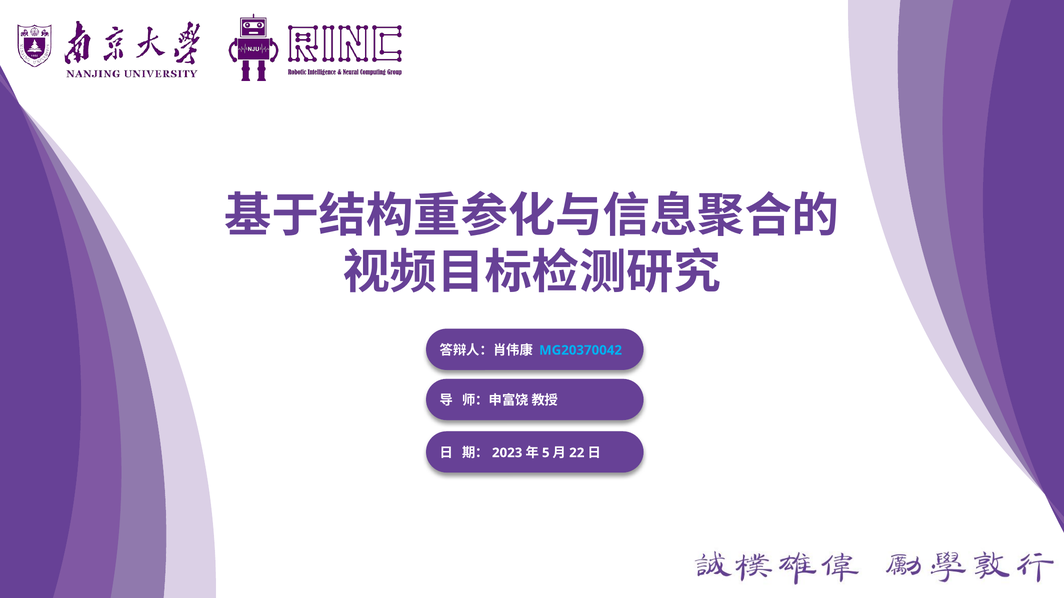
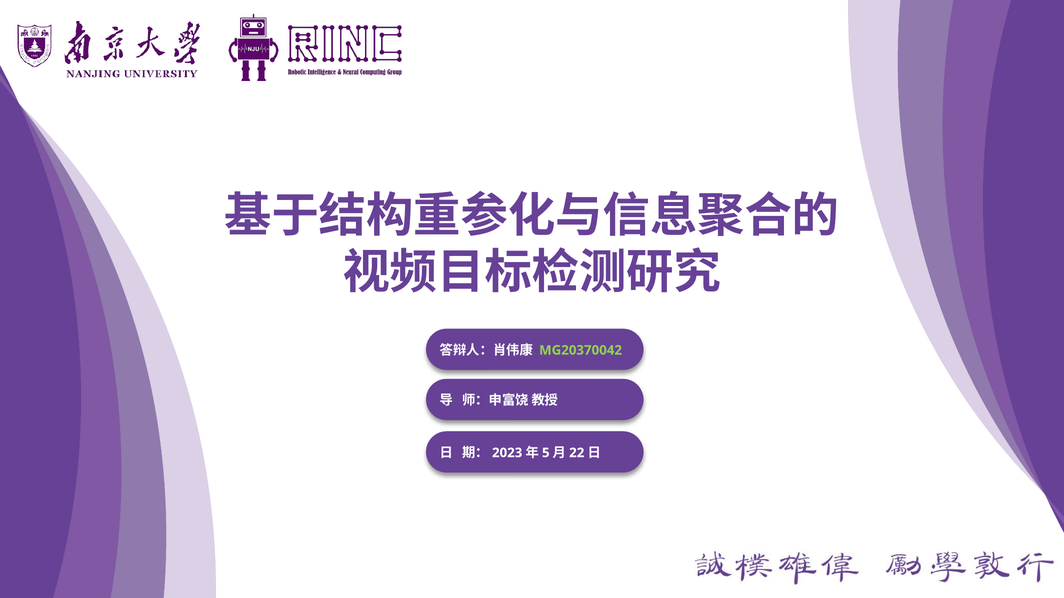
MG20370042 colour: light blue -> light green (581, 351)
